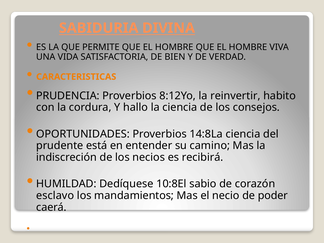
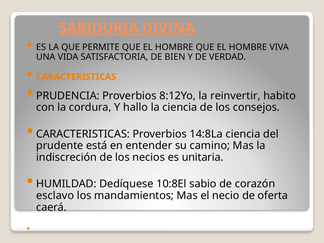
OPORTUNIDADES: OPORTUNIDADES -> CARACTERISTICAS (83, 134)
recibirá: recibirá -> unitaria (203, 157)
poder: poder -> oferta (273, 196)
